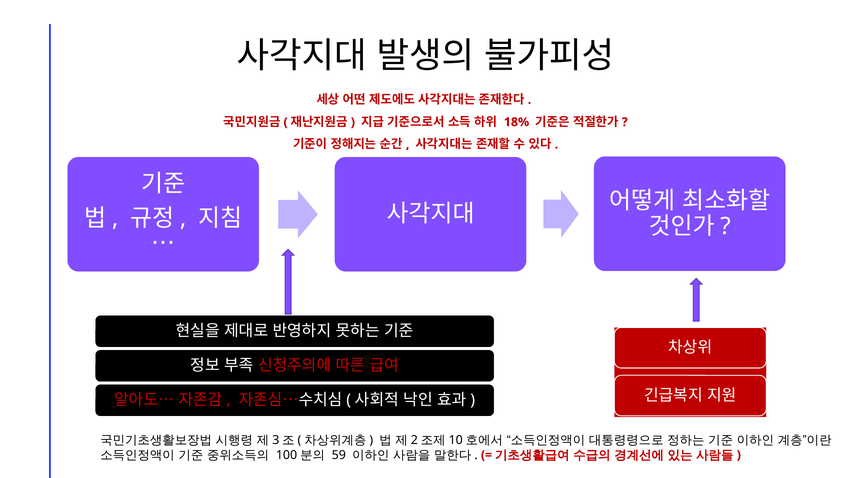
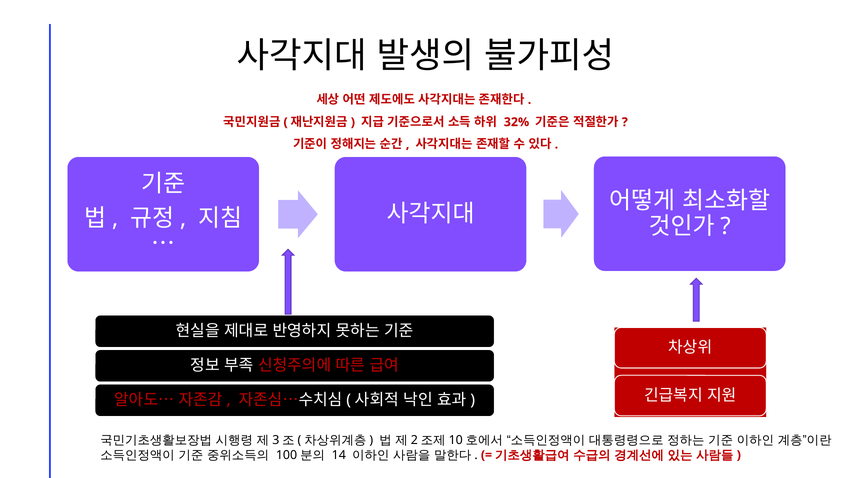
18%: 18% -> 32% (517, 122)
59: 59 -> 14 (339, 455)
